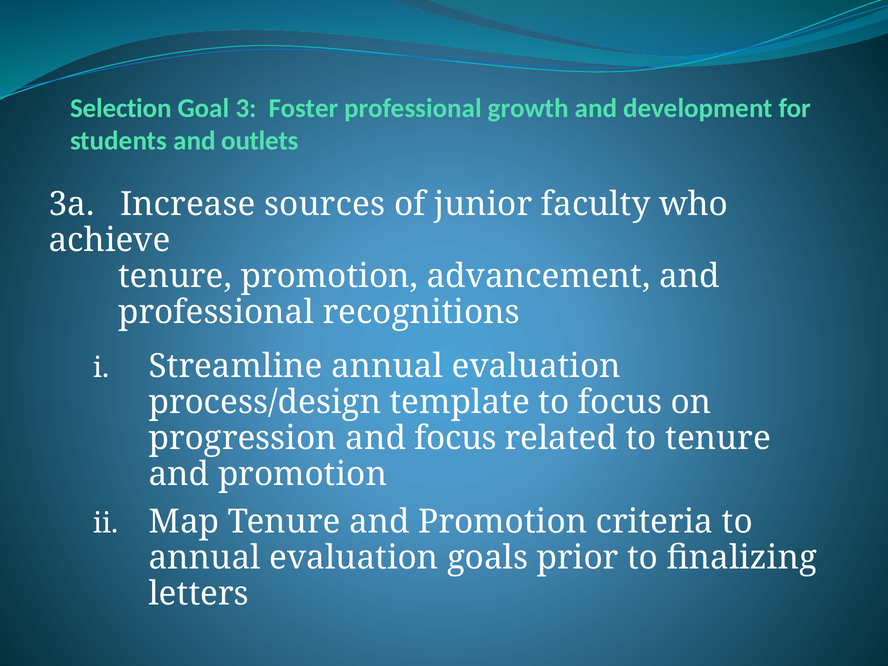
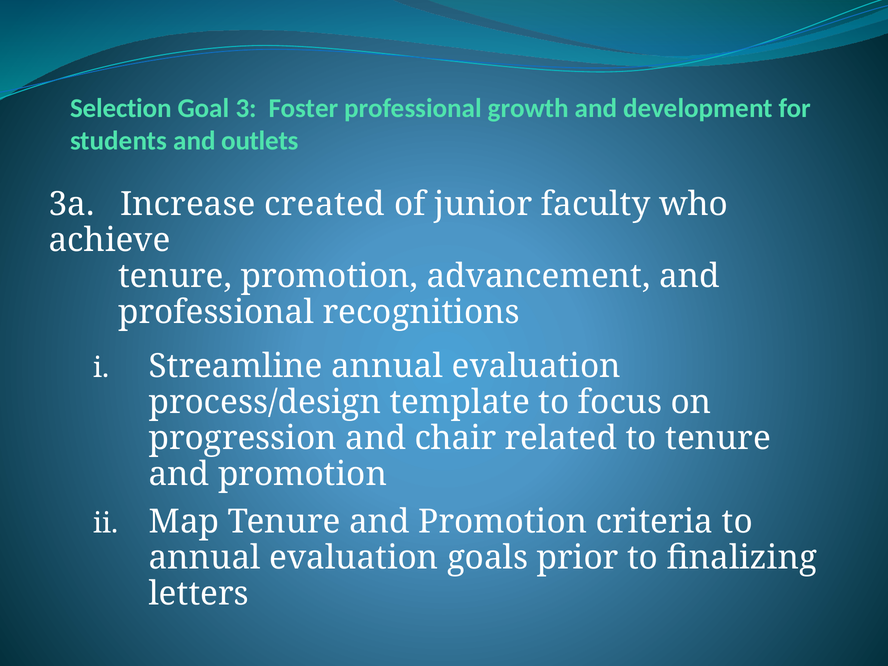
sources: sources -> created (325, 204)
and focus: focus -> chair (456, 438)
